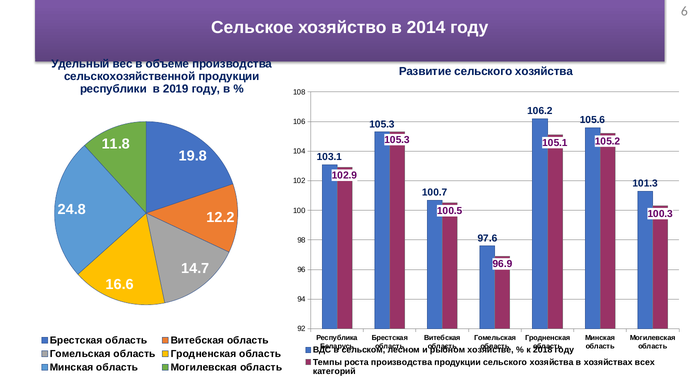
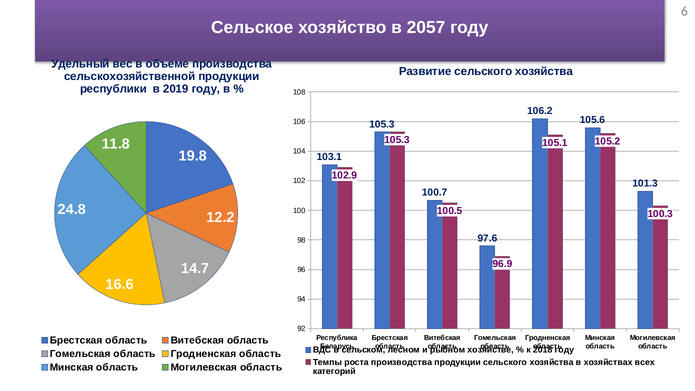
2014: 2014 -> 2057 (426, 27)
